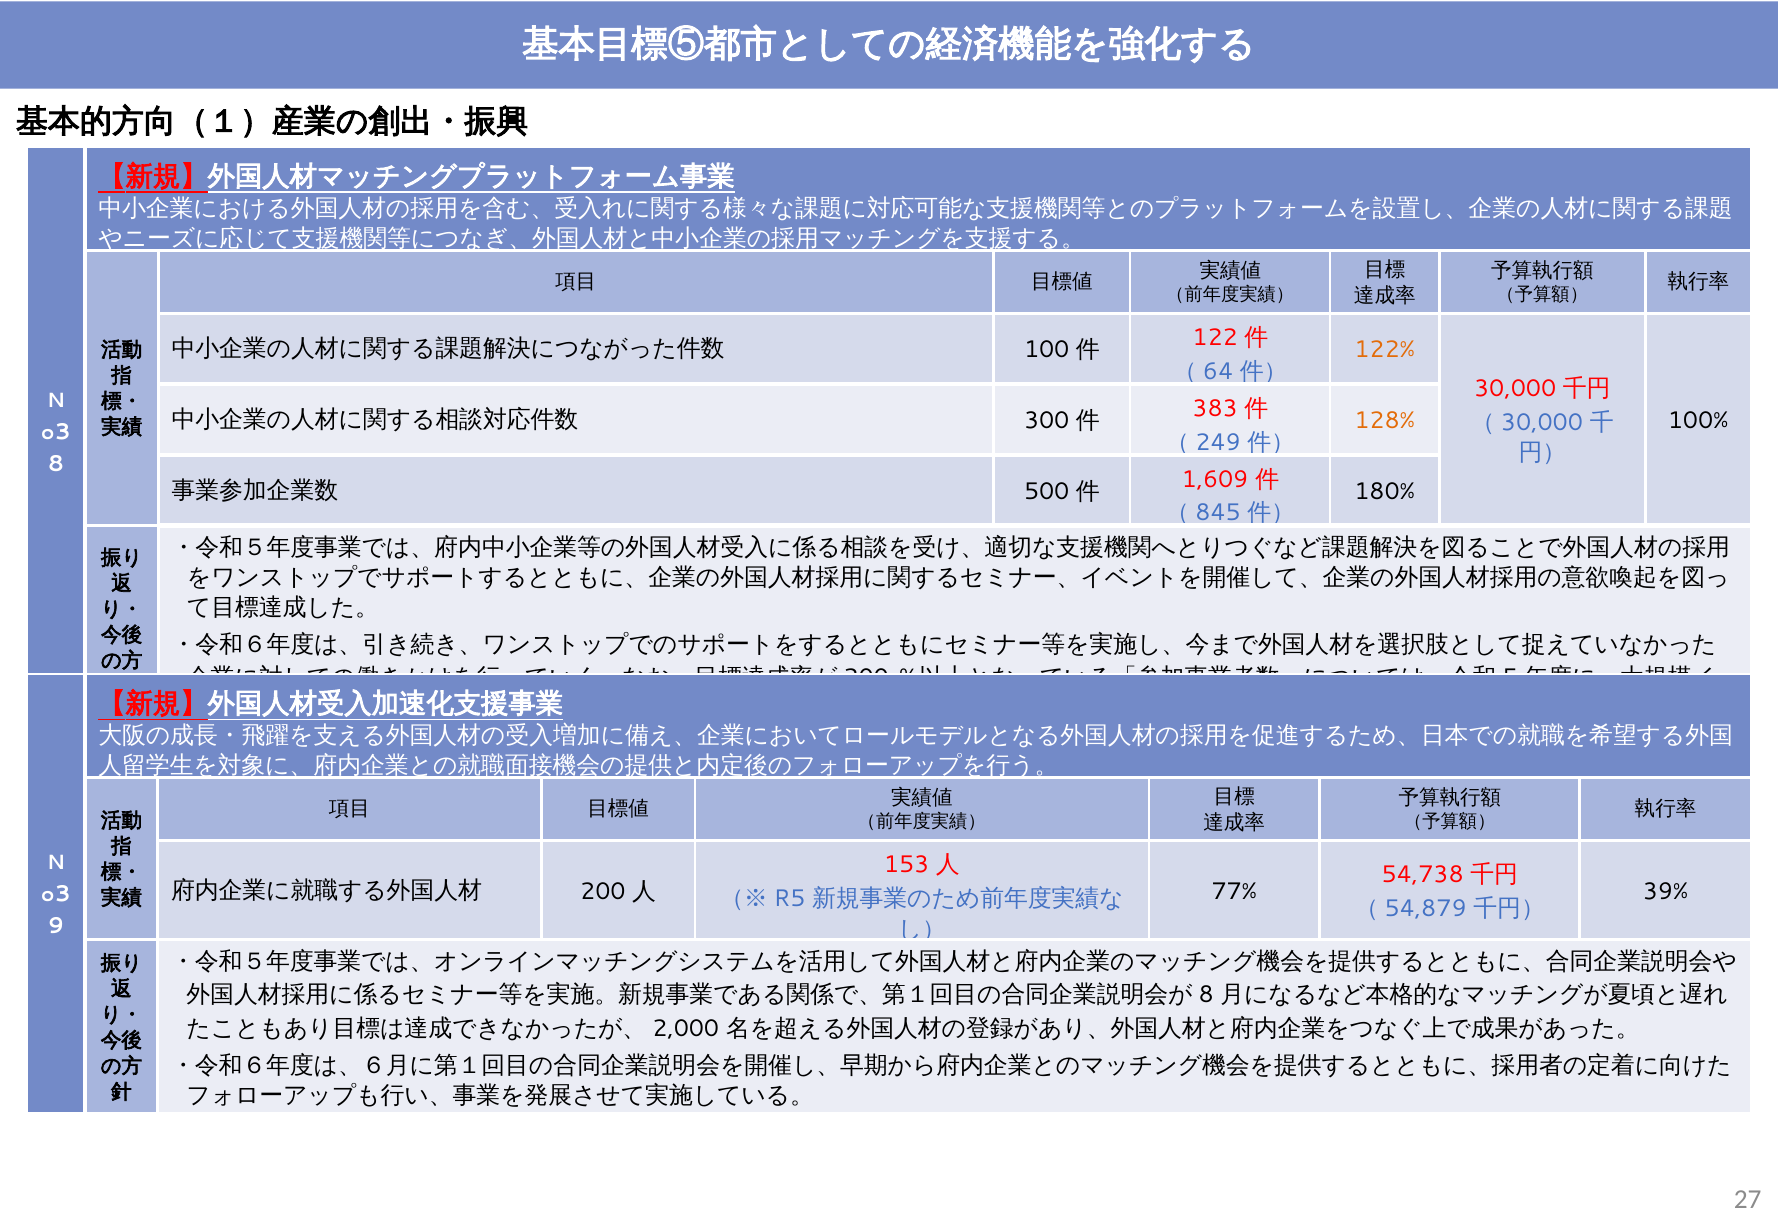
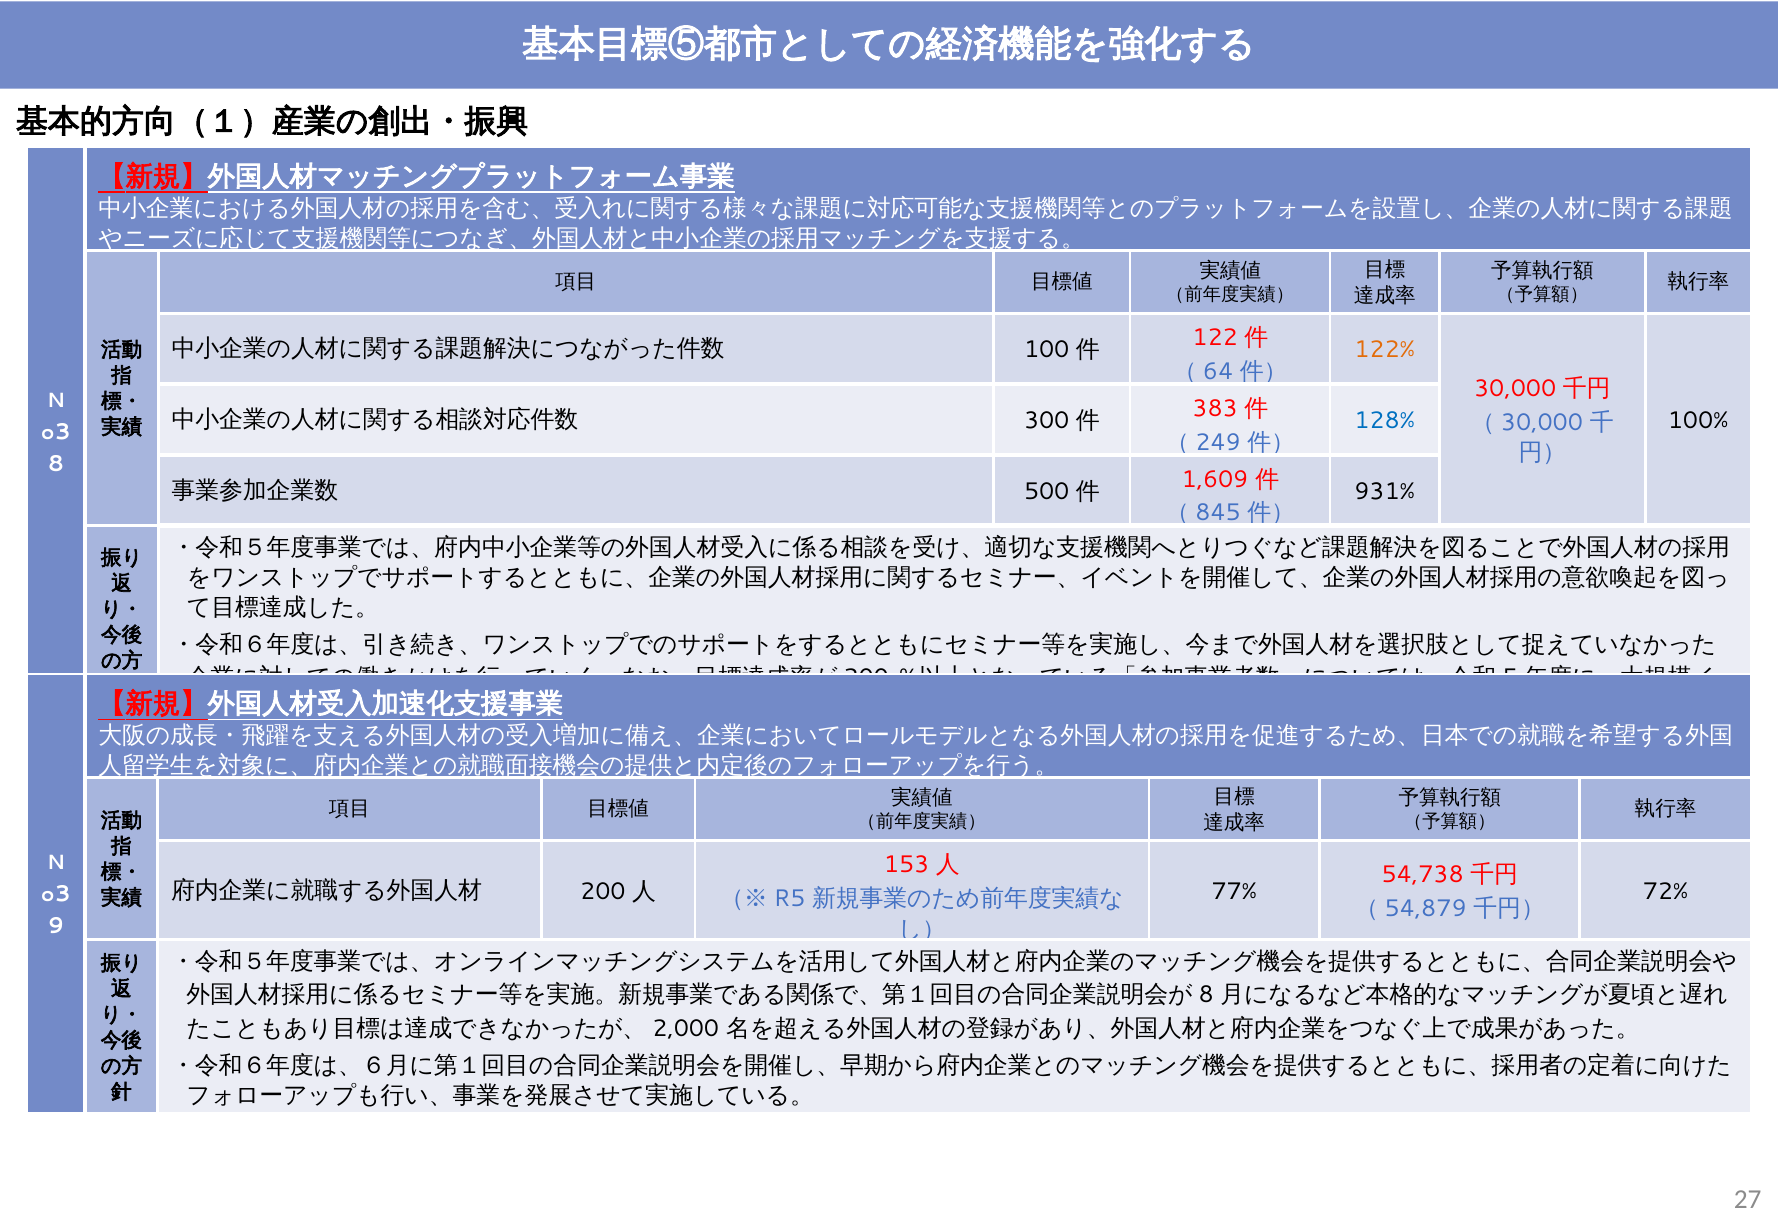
128% colour: orange -> blue (1385, 421)
180%: 180% -> 931% (1385, 491)
39%: 39% -> 72% (1666, 891)
